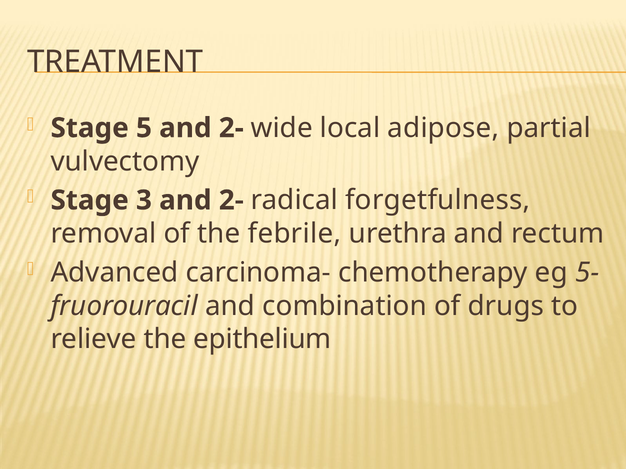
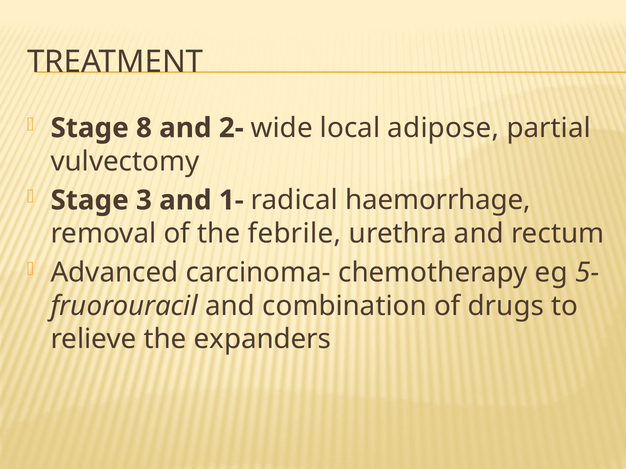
5: 5 -> 8 (144, 128)
3 and 2-: 2- -> 1- (231, 200)
forgetfulness: forgetfulness -> haemorrhage (438, 200)
epithelium: epithelium -> expanders (262, 340)
